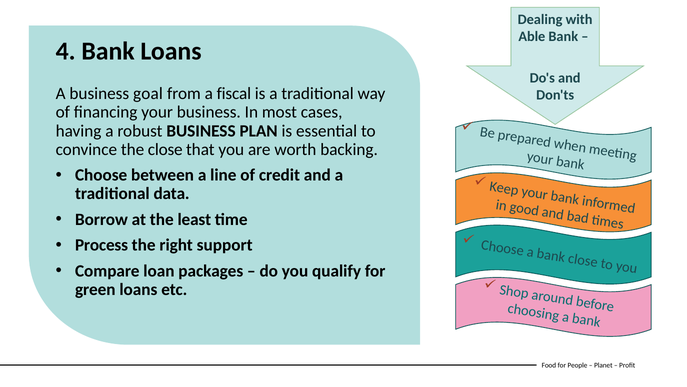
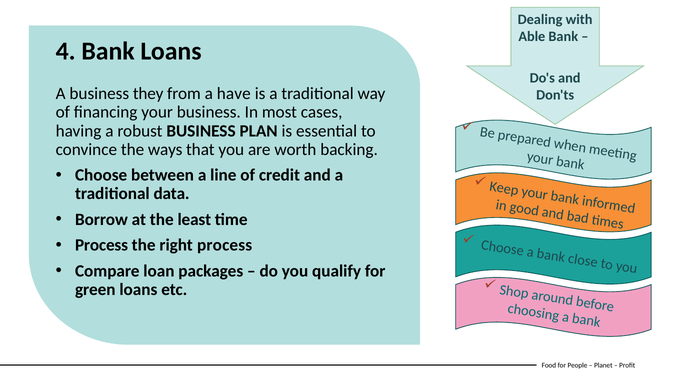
goal: goal -> they (148, 94)
fiscal: fiscal -> have (234, 94)
the close: close -> ways (165, 149)
right support: support -> process (225, 245)
